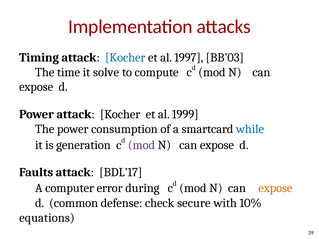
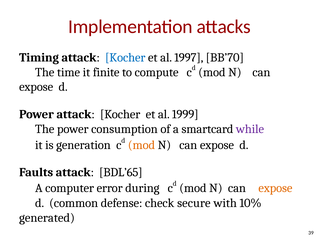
BB’03: BB’03 -> BB’70 (225, 58)
solve: solve -> finite (106, 72)
while colour: blue -> purple (250, 129)
mod colour: purple -> orange (141, 145)
BDL’17: BDL’17 -> BDL’65 (121, 172)
equations: equations -> generated (47, 218)
